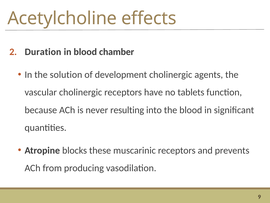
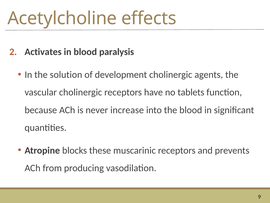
Duration: Duration -> Activates (43, 52)
chamber: chamber -> paralysis (117, 52)
resulting: resulting -> increase (127, 110)
